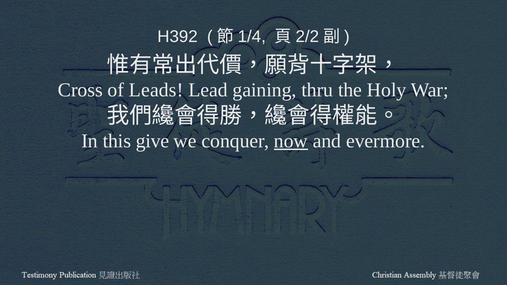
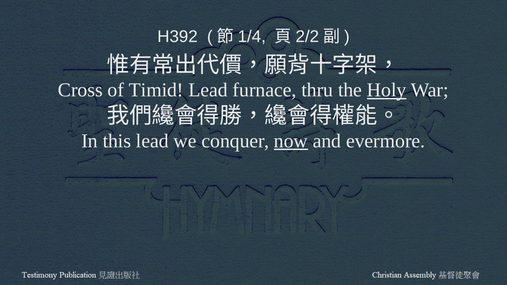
Leads: Leads -> Timid (156, 90)
gaining: gaining -> furnace (265, 90)
Holy underline: none -> present (387, 90)
this give: give -> lead (152, 141)
